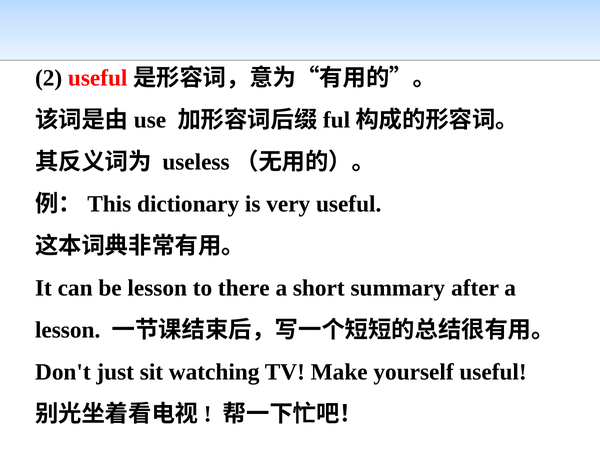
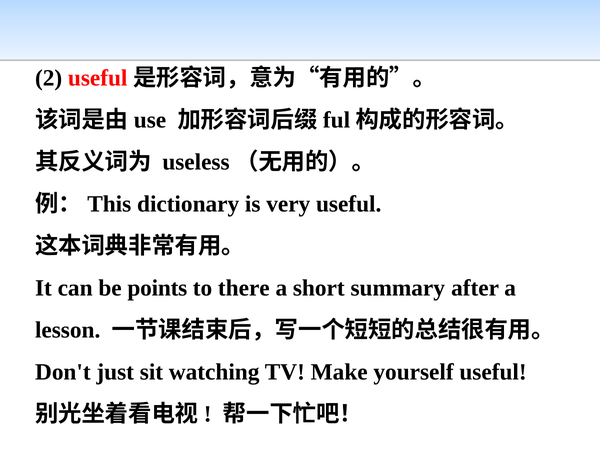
be lesson: lesson -> points (157, 288)
